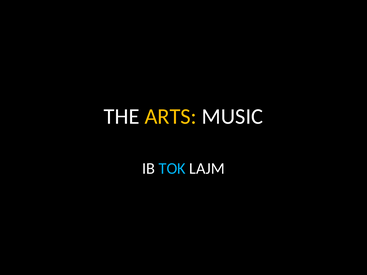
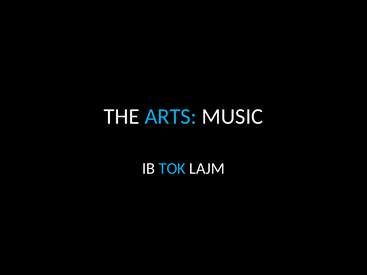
ARTS colour: yellow -> light blue (171, 117)
